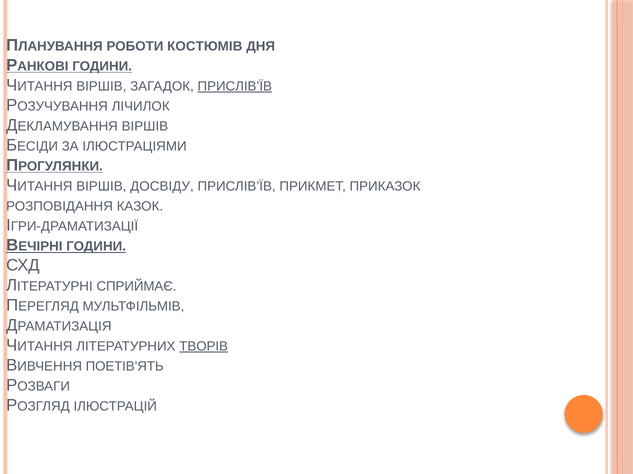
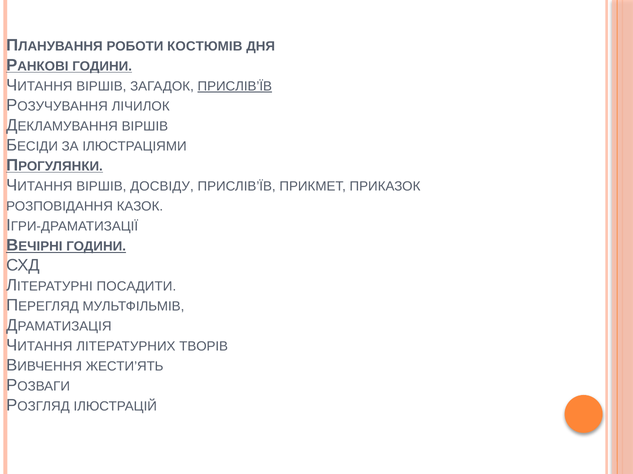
СПРИЙМАЄ: СПРИЙМАЄ -> ПОСАДИТИ (136, 287)
ТВОРІВ underline: present -> none (204, 347)
ПОЕТІВ’ЯТЬ: ПОЕТІВ’ЯТЬ -> ЖЕСТИ’ЯТЬ (125, 367)
